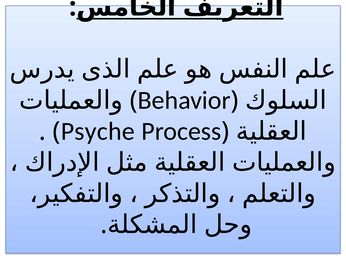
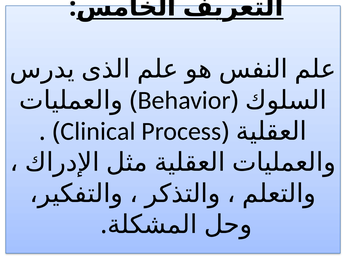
Psyche: Psyche -> Clinical (98, 132)
